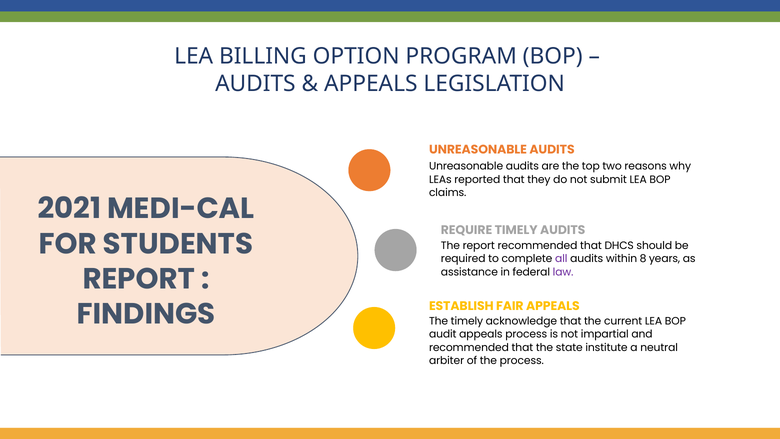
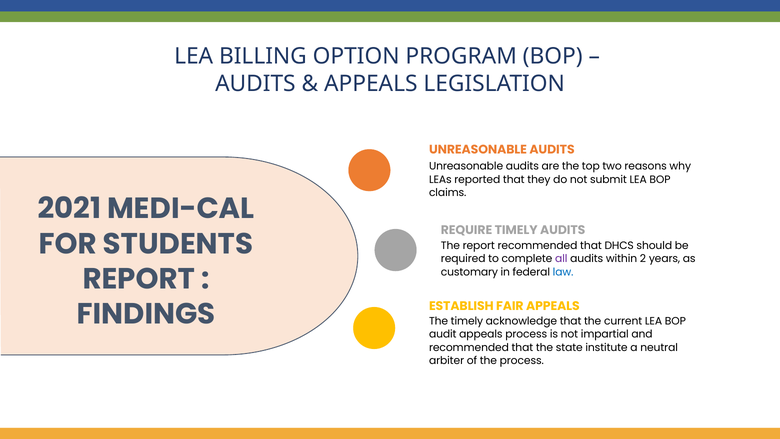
8: 8 -> 2 (643, 259)
assistance: assistance -> customary (469, 272)
law colour: purple -> blue (563, 272)
